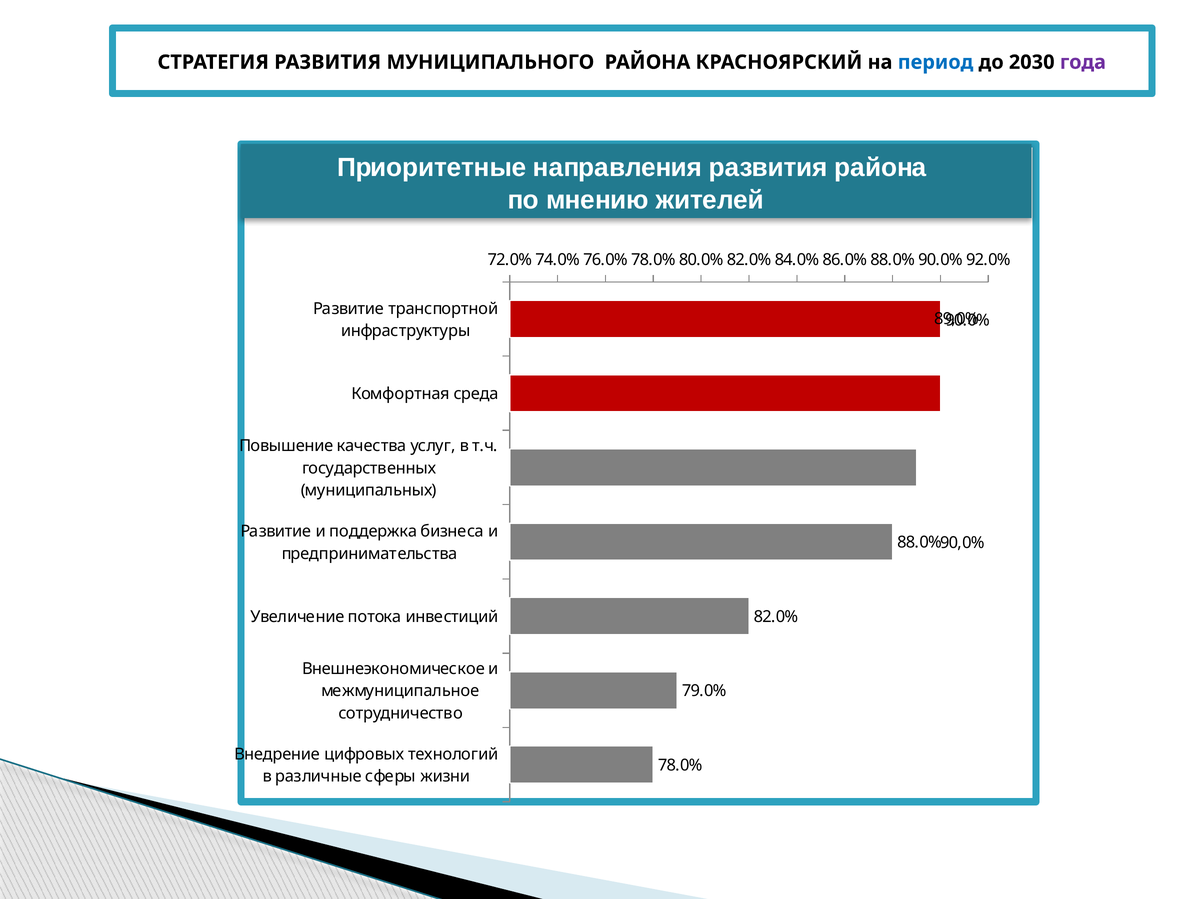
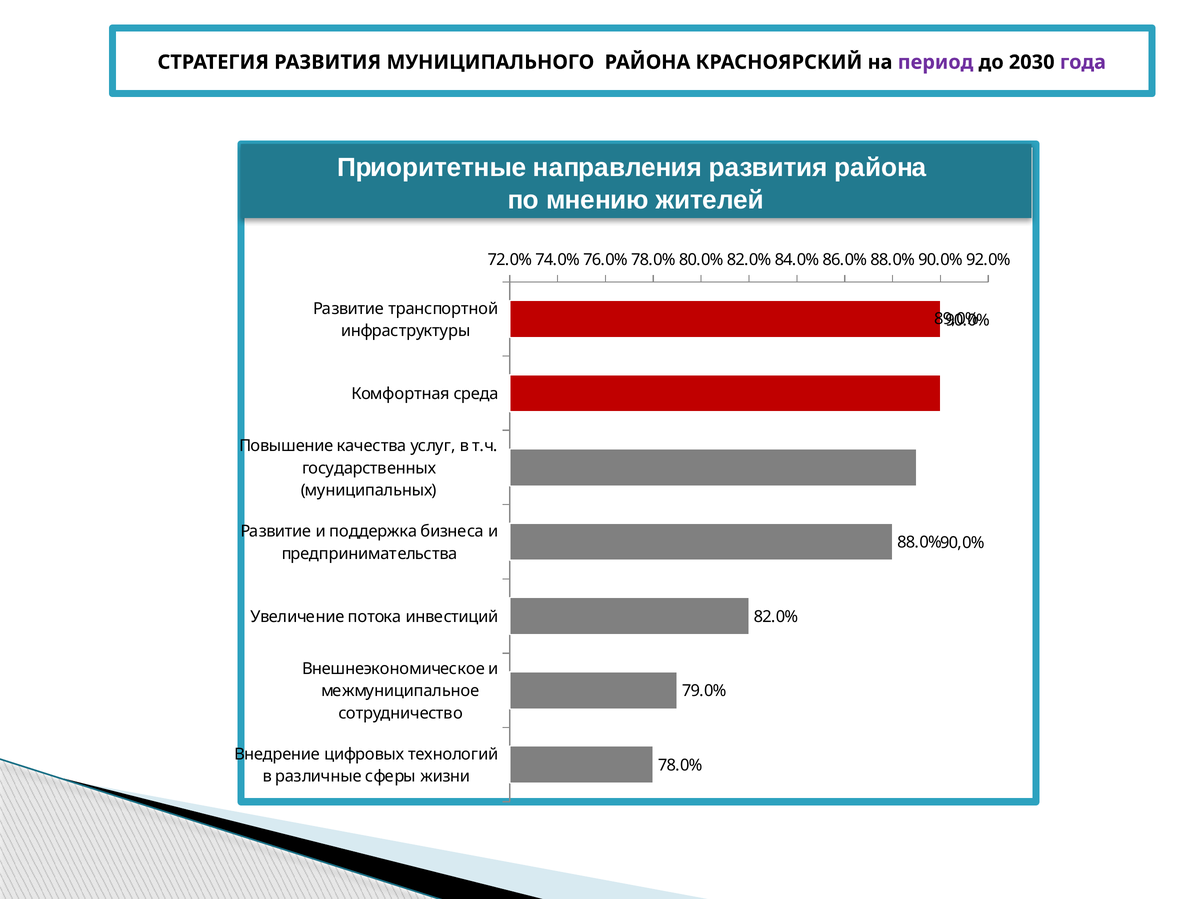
период colour: blue -> purple (936, 62)
